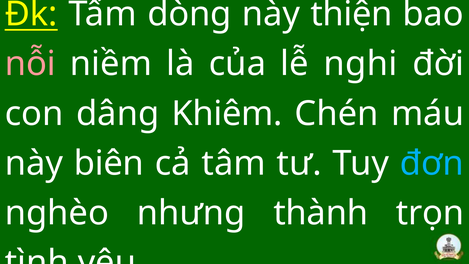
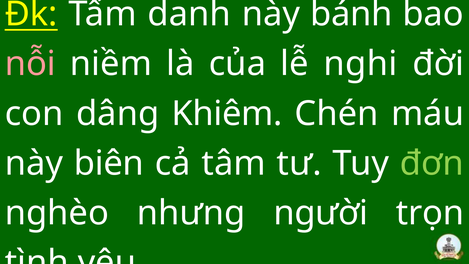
dòng: dòng -> danh (189, 14)
thiện: thiện -> bánh (351, 14)
đơn colour: light blue -> light green (432, 163)
thành: thành -> người (321, 213)
